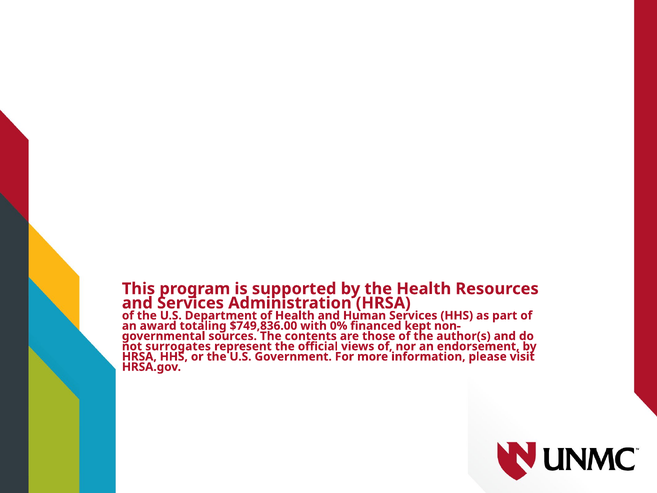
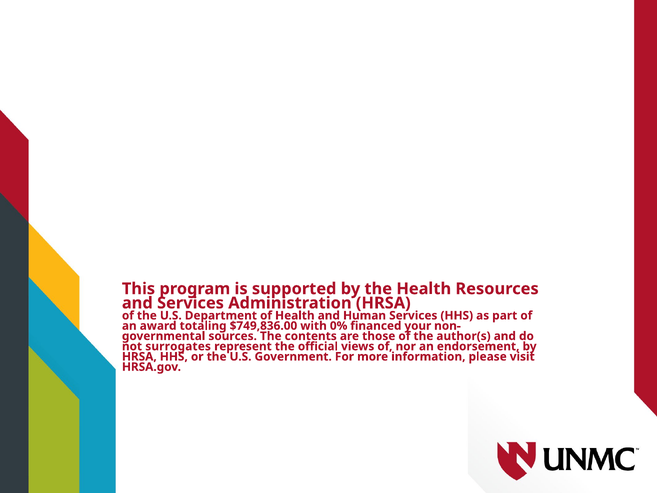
kept: kept -> your (418, 326)
